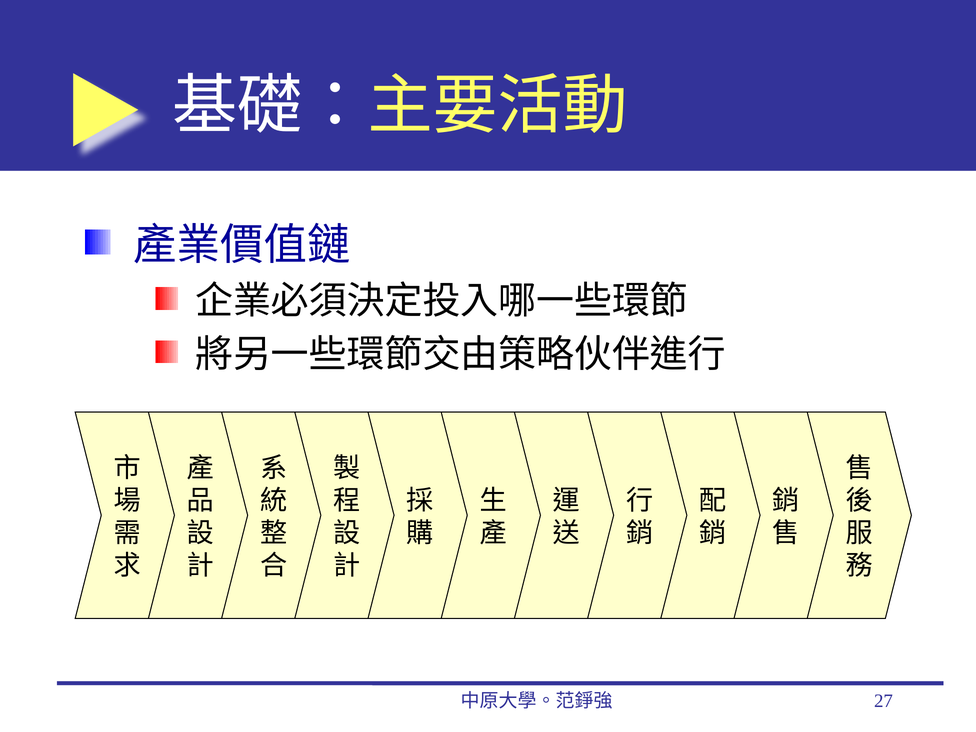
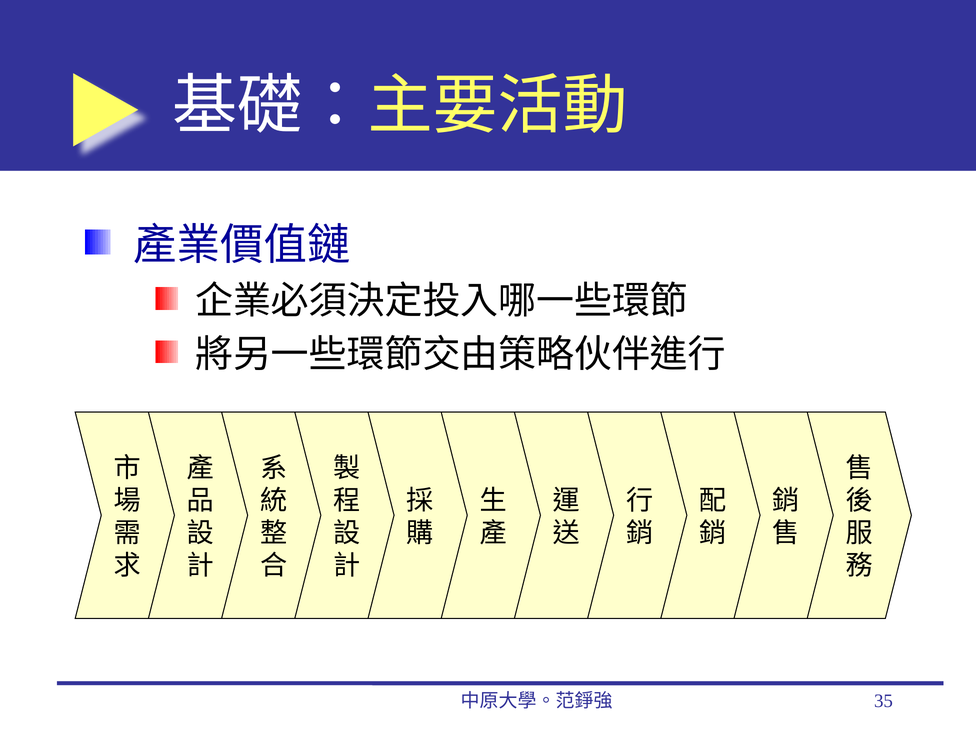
27: 27 -> 35 (884, 701)
